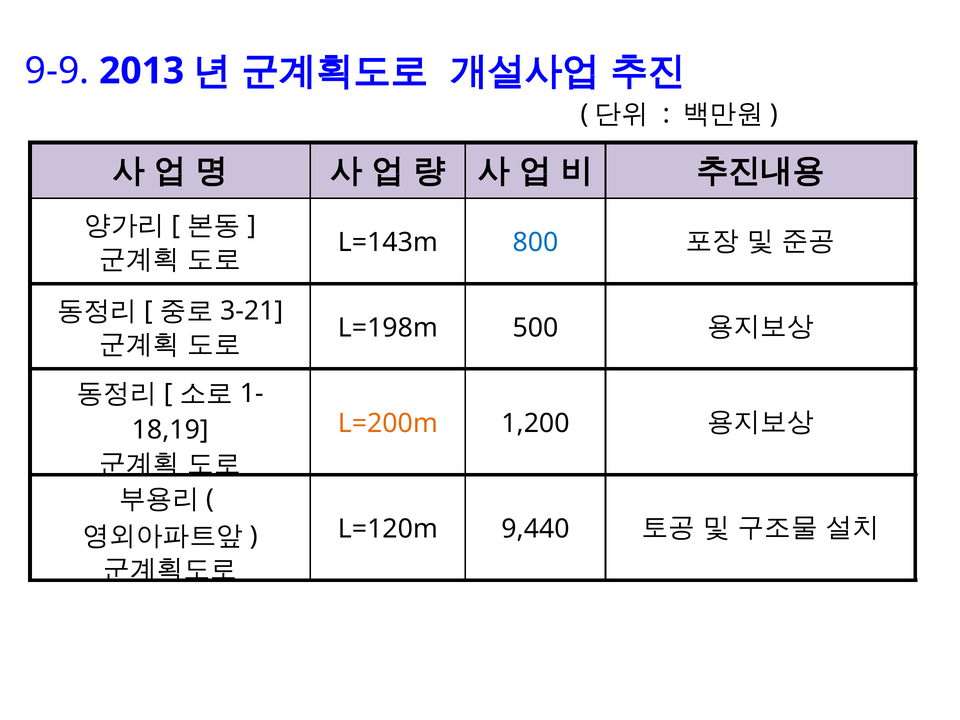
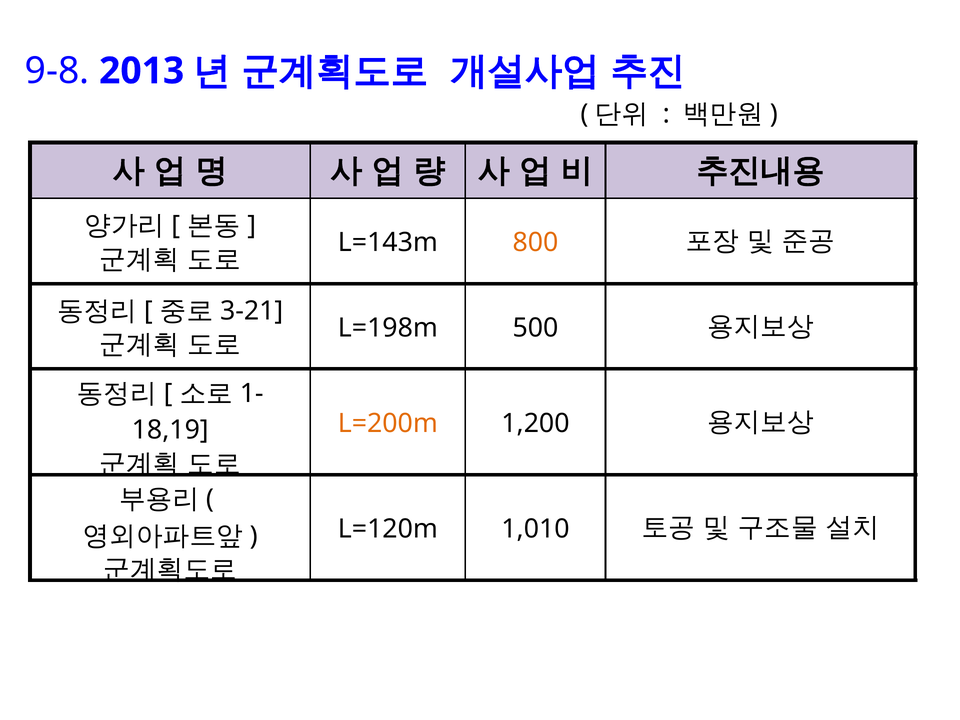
9-9: 9-9 -> 9-8 (57, 71)
800 colour: blue -> orange (535, 243)
9,440: 9,440 -> 1,010 (535, 529)
